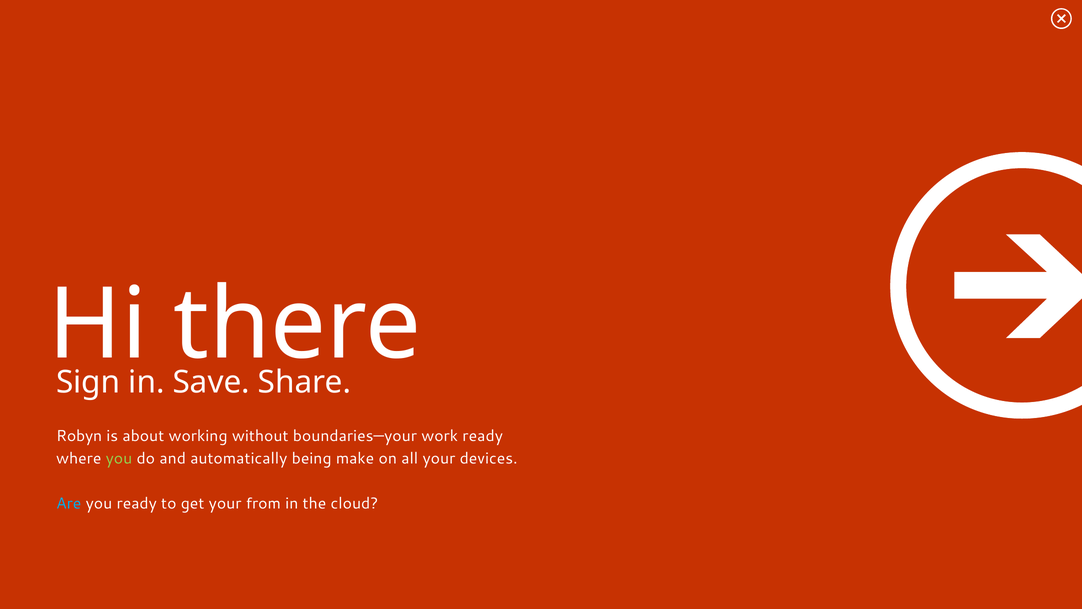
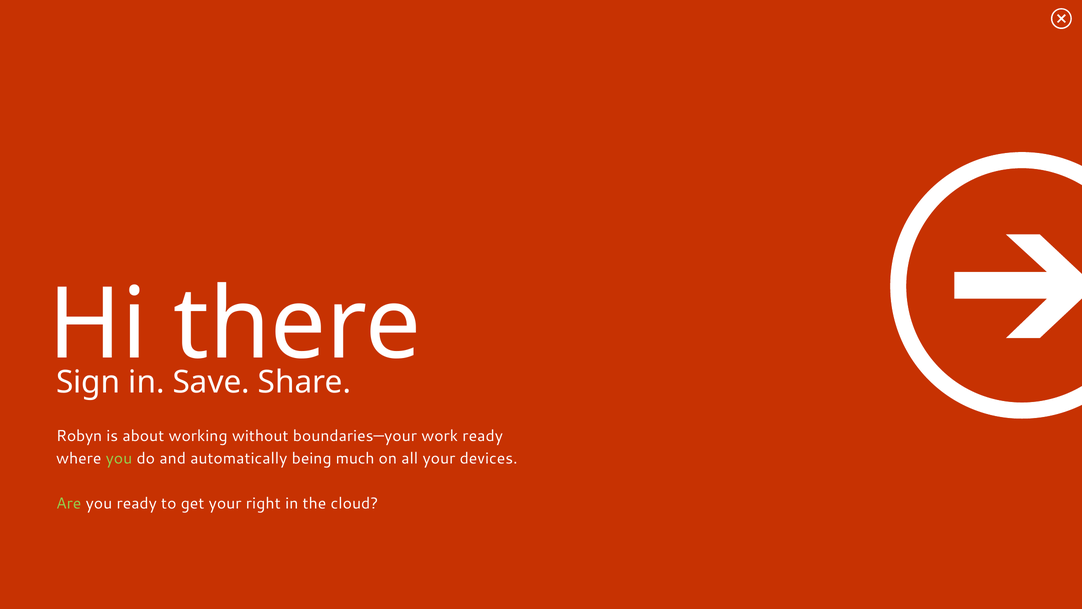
make: make -> much (355, 458)
Are colour: light blue -> light green (69, 503)
from: from -> right (263, 503)
